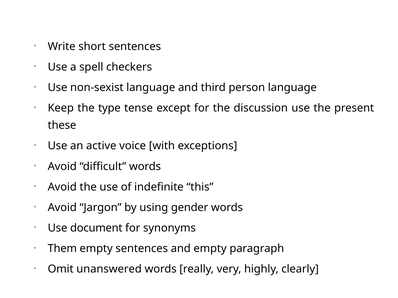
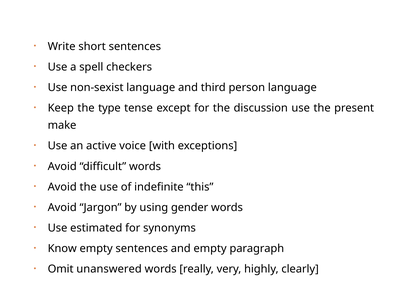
these: these -> make (62, 125)
document: document -> estimated (96, 228)
Them: Them -> Know (62, 249)
